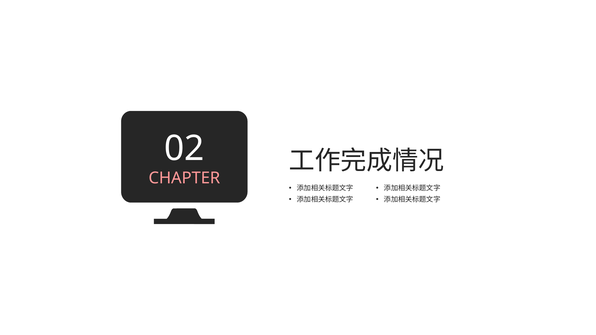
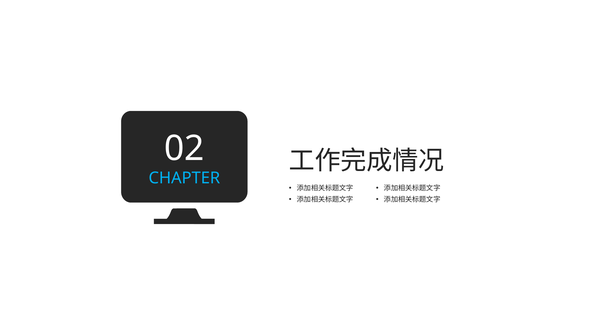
CHAPTER colour: pink -> light blue (184, 178)
